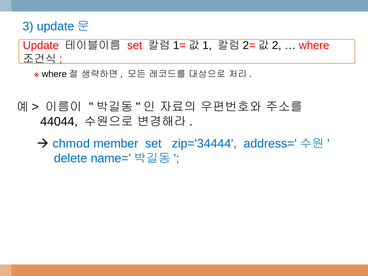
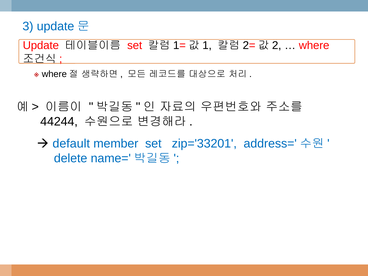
44044: 44044 -> 44244 (59, 122)
chmod: chmod -> default (71, 144)
zip='34444: zip='34444 -> zip='33201 (204, 144)
